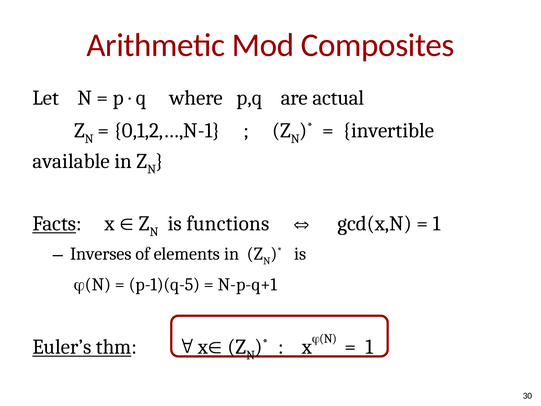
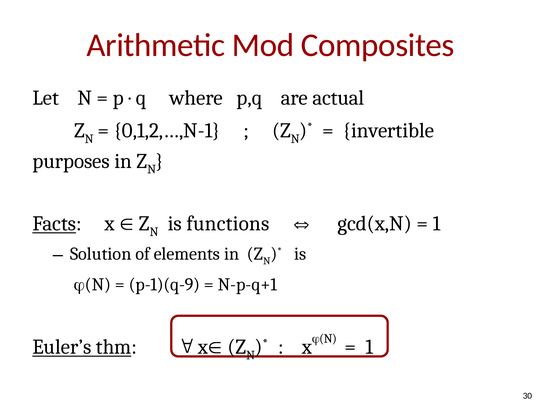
available: available -> purposes (71, 161)
Inverses: Inverses -> Solution (101, 254)
p-1)(q-5: p-1)(q-5 -> p-1)(q-9 (164, 284)
